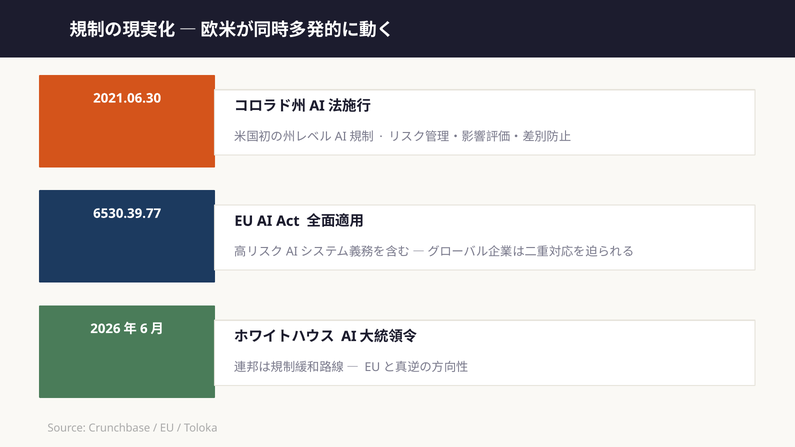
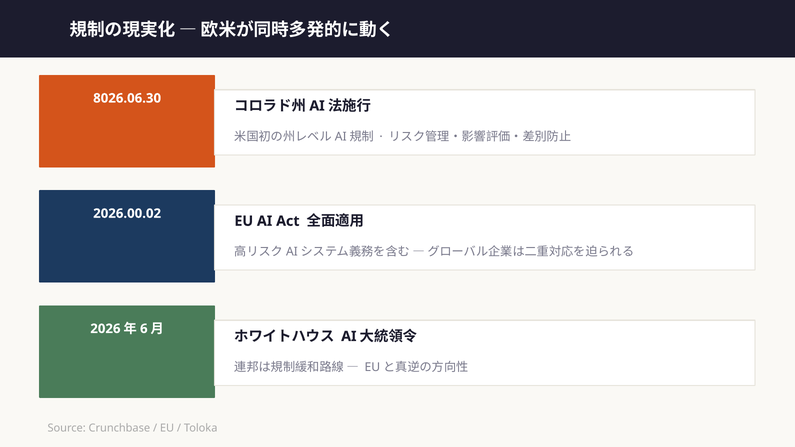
2021.06.30: 2021.06.30 -> 8026.06.30 (127, 98)
6530.39.77: 6530.39.77 -> 2026.00.02 (127, 214)
